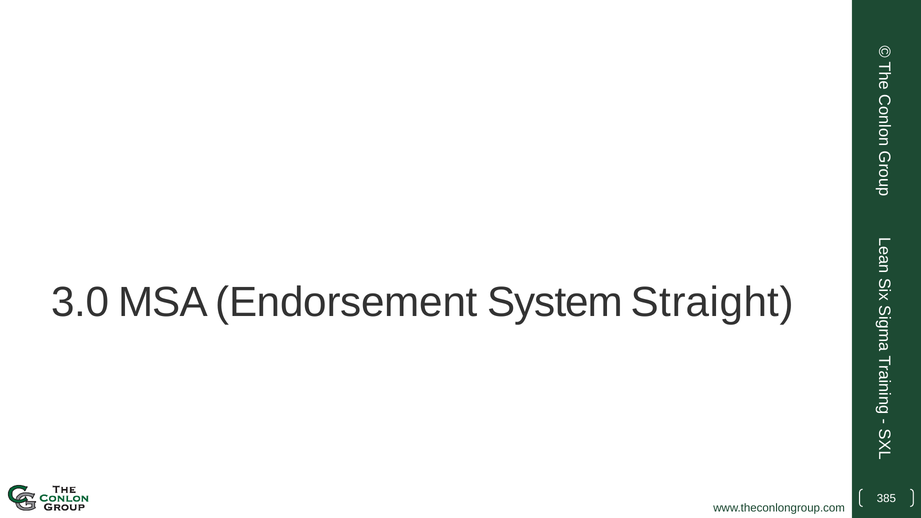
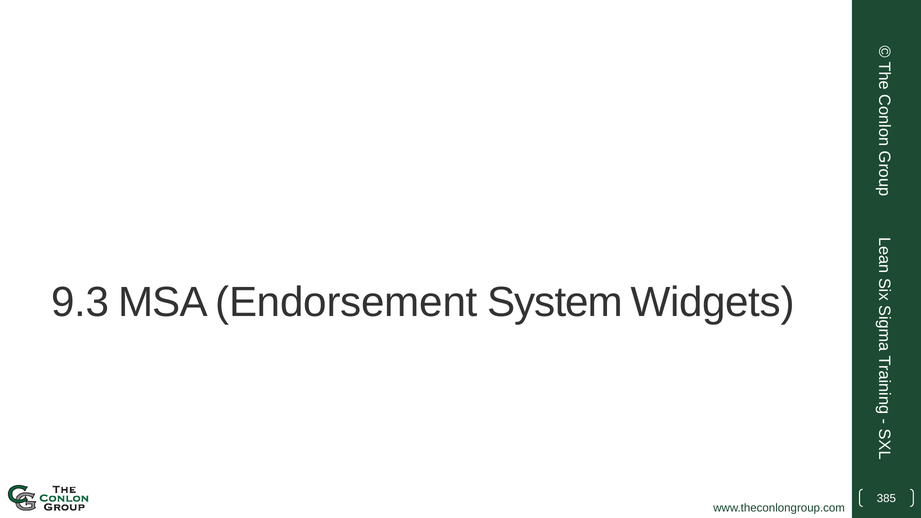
3.0: 3.0 -> 9.3 (80, 302)
Straight: Straight -> Widgets (713, 302)
